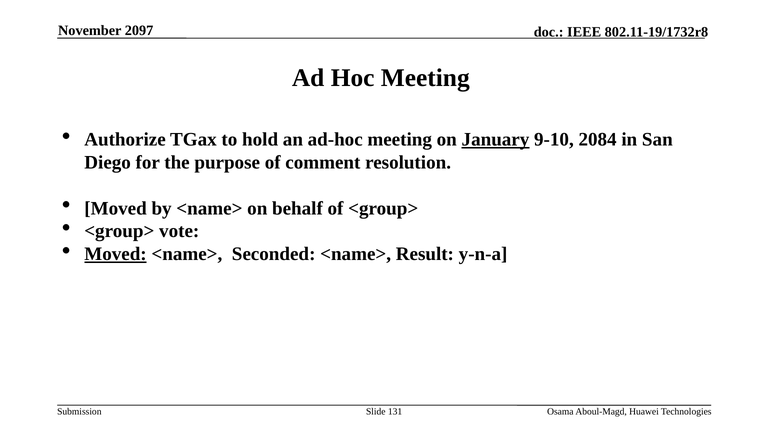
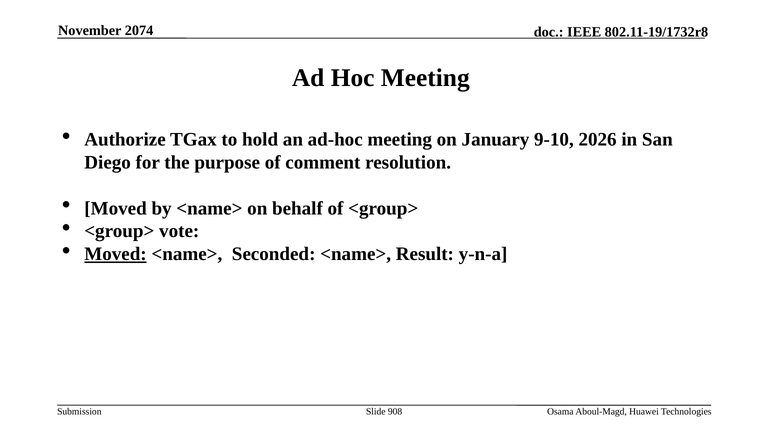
2097: 2097 -> 2074 (139, 30)
January underline: present -> none (495, 139)
2084: 2084 -> 2026 (598, 139)
131: 131 -> 908 (395, 411)
